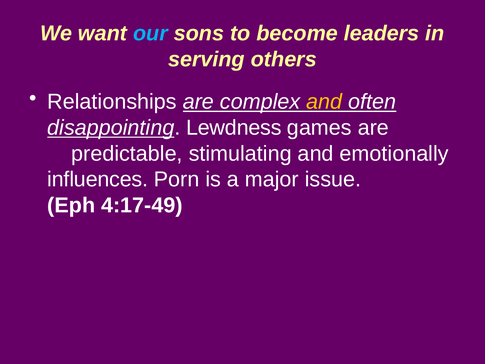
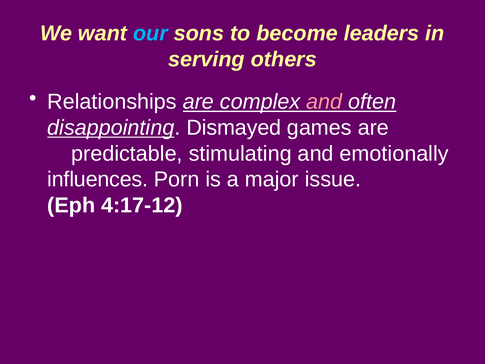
and colour: yellow -> pink (324, 102)
Lewdness: Lewdness -> Dismayed (234, 128)
4:17-49: 4:17-49 -> 4:17-12 (142, 205)
